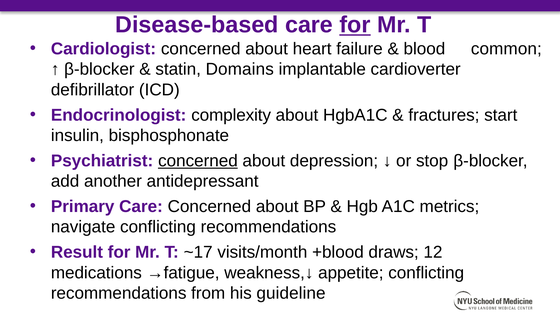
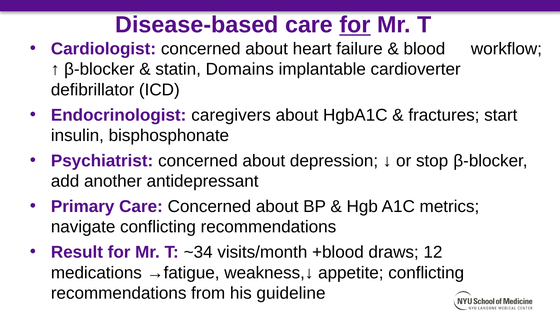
common: common -> workflow (506, 49)
complexity: complexity -> caregivers (231, 115)
concerned underline: present -> none (198, 161)
~17: ~17 -> ~34 (198, 252)
